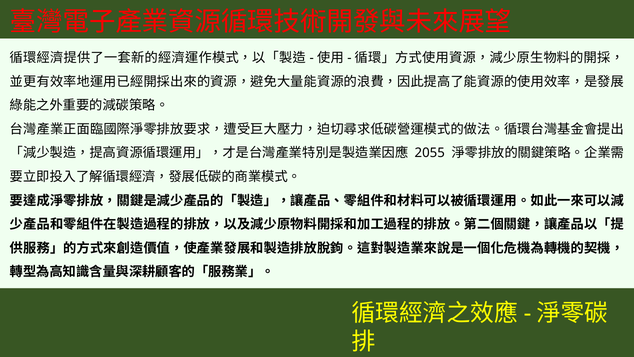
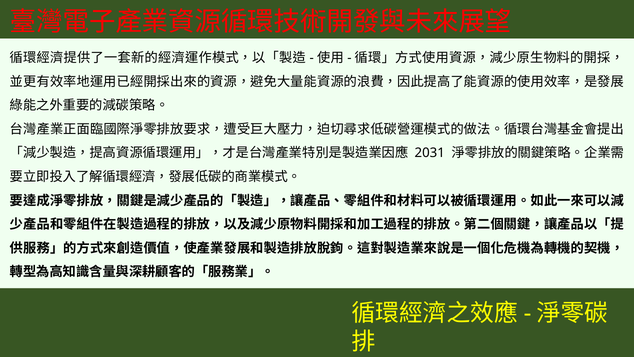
2055: 2055 -> 2031 (430, 153)
